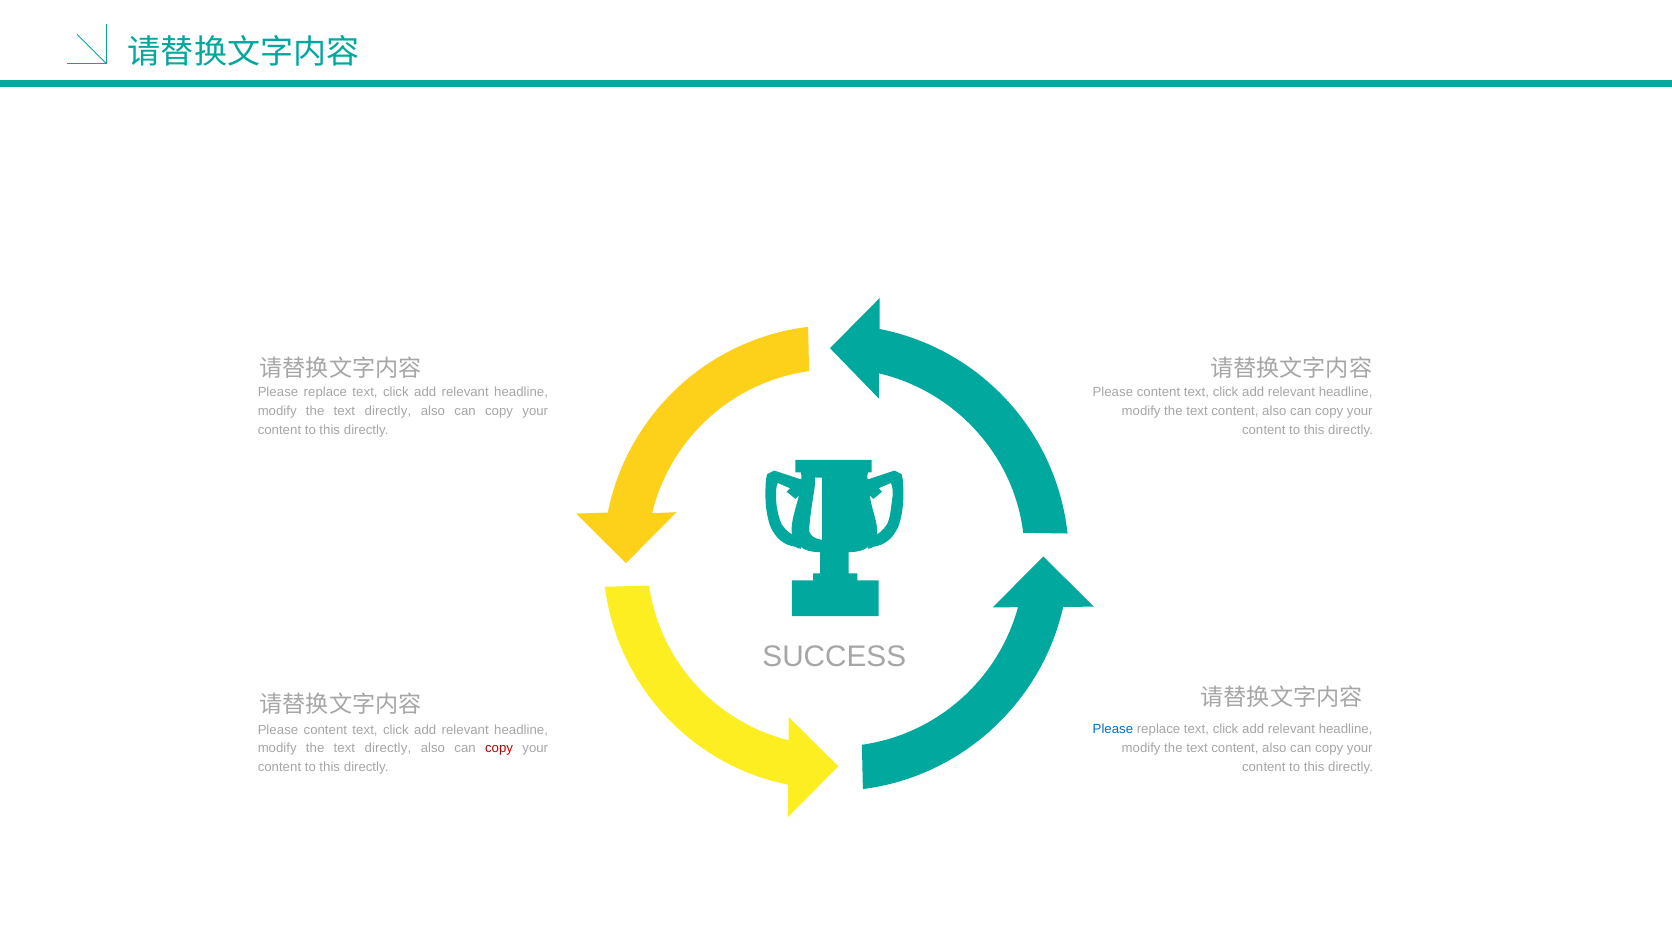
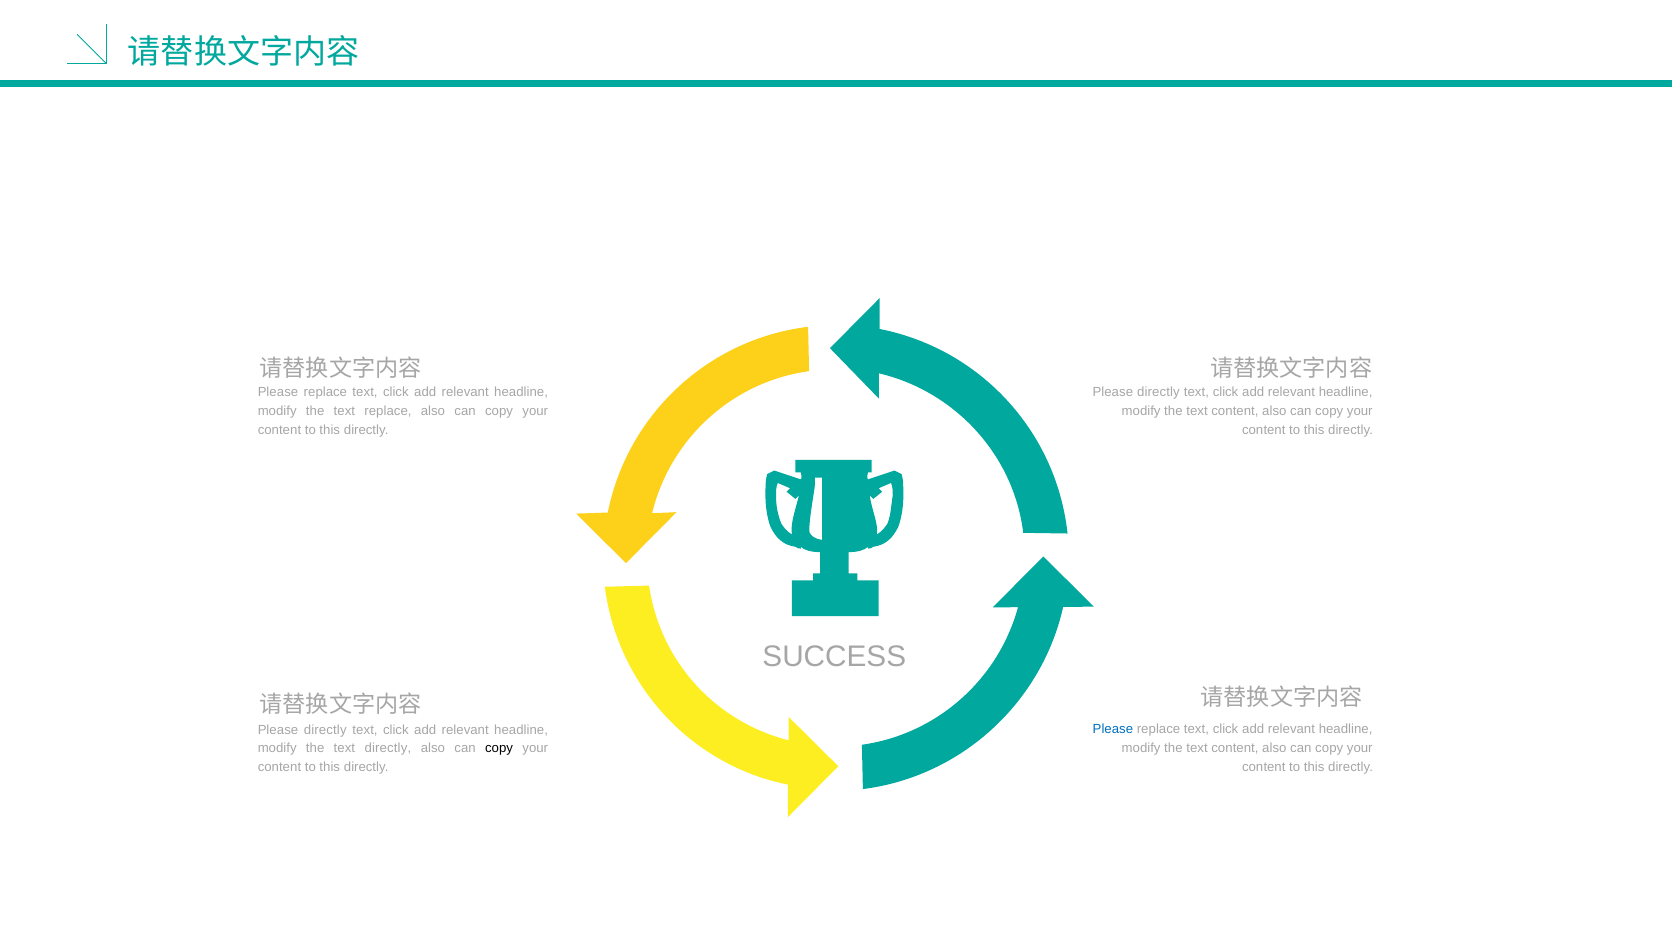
content: content -> directly (1158, 392)
directly: directly -> replace (388, 411)
content: content -> directly (325, 729)
copy colour: red -> black (499, 748)
